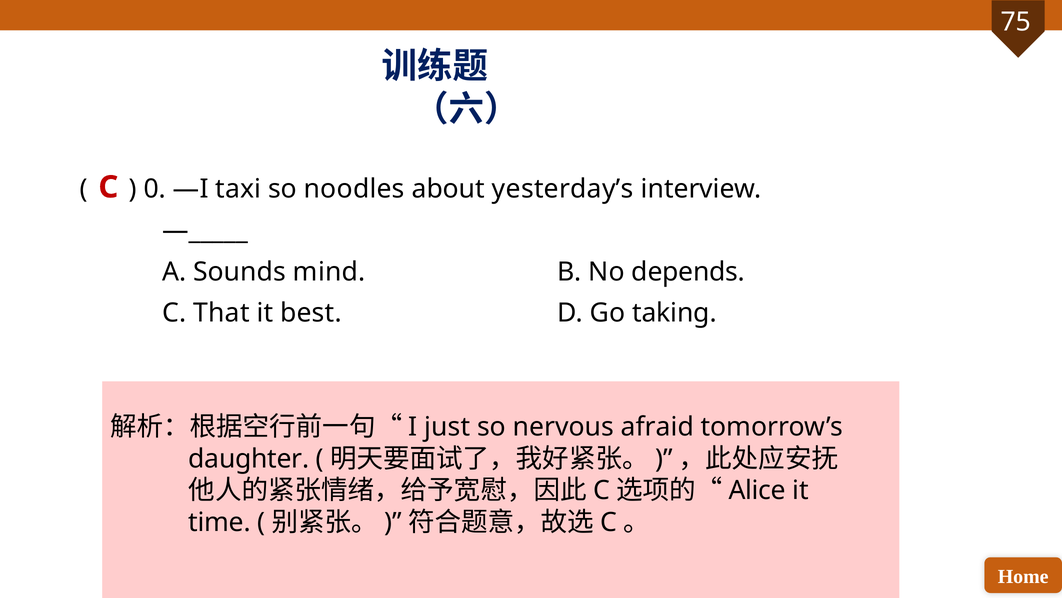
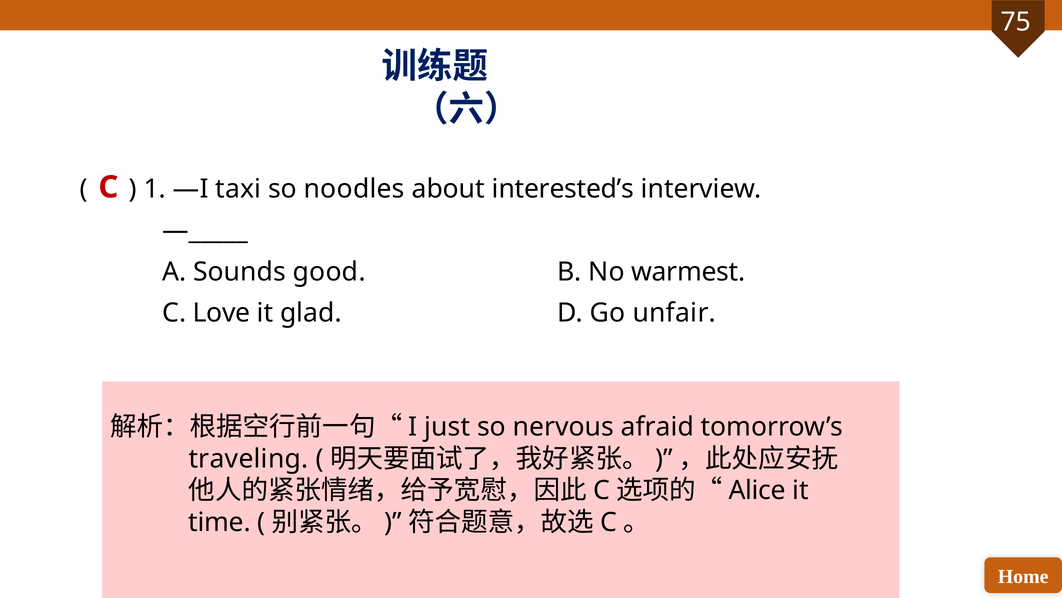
0: 0 -> 1 (155, 189)
yesterday’s: yesterday’s -> interested’s (563, 189)
mind: mind -> good (329, 271)
depends: depends -> warmest (688, 271)
That: That -> Love (222, 313)
best: best -> glad (311, 313)
taking: taking -> unfair (674, 313)
daughter: daughter -> traveling (249, 458)
